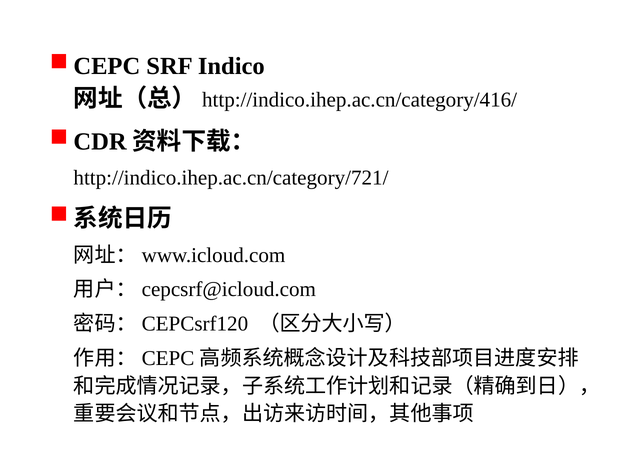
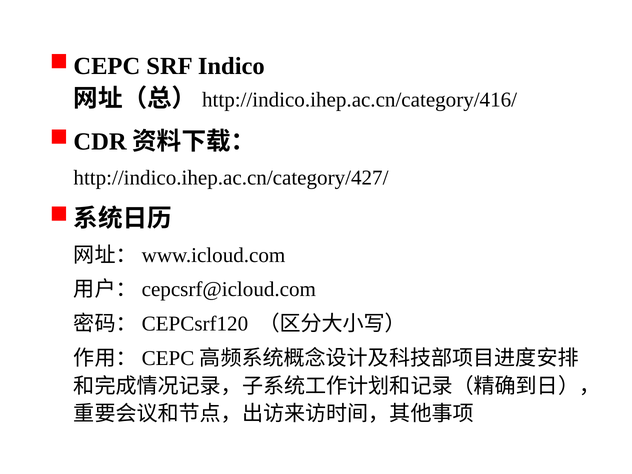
http://indico.ihep.ac.cn/category/721/: http://indico.ihep.ac.cn/category/721/ -> http://indico.ihep.ac.cn/category/427/ (231, 178)
